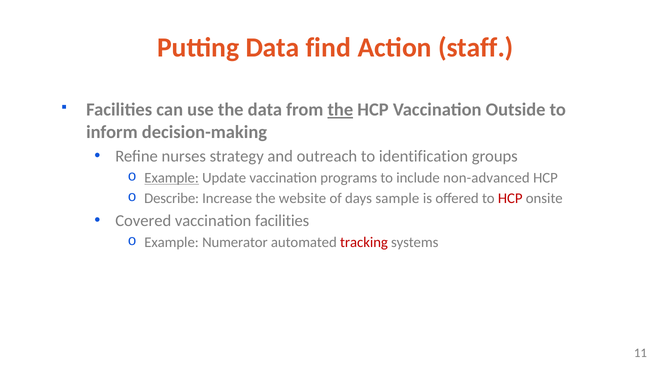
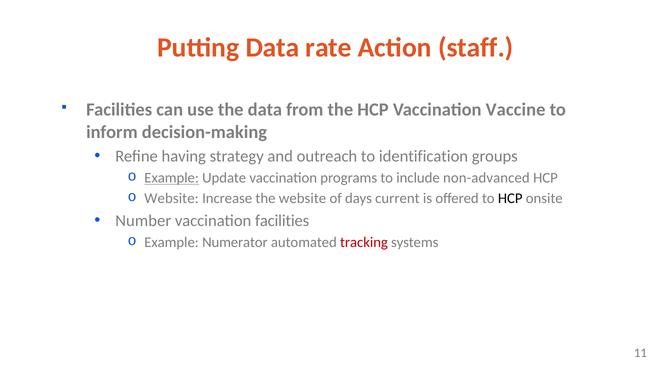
find: find -> rate (329, 48)
the underline: present -> none (340, 110)
Outside: Outside -> Vaccine (516, 110)
nurses: nurses -> having (184, 156)
Describe: Describe -> Website (172, 199)
sample: sample -> current (397, 199)
HCP colour: red -> black (510, 199)
Covered: Covered -> Number (143, 221)
